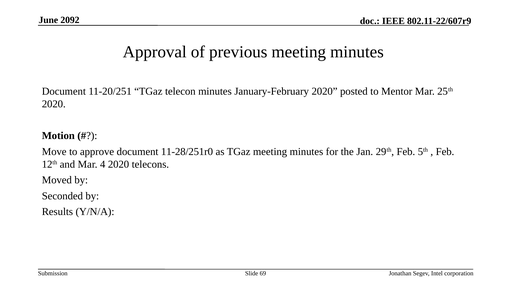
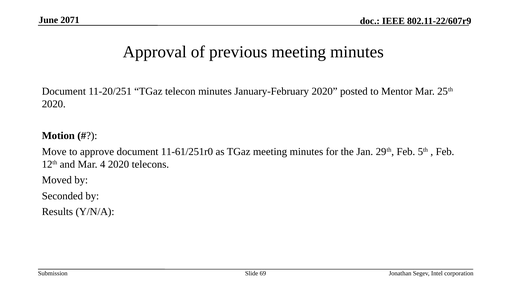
2092: 2092 -> 2071 (70, 20)
11-28/251r0: 11-28/251r0 -> 11-61/251r0 (187, 152)
